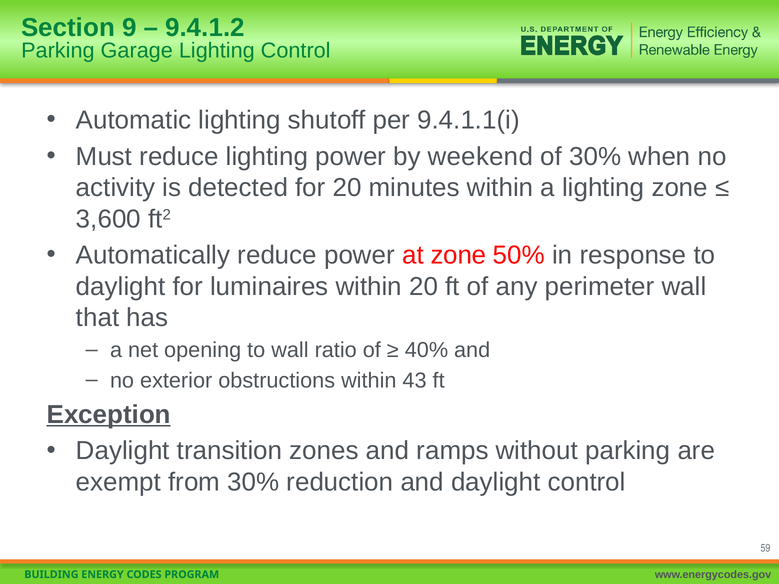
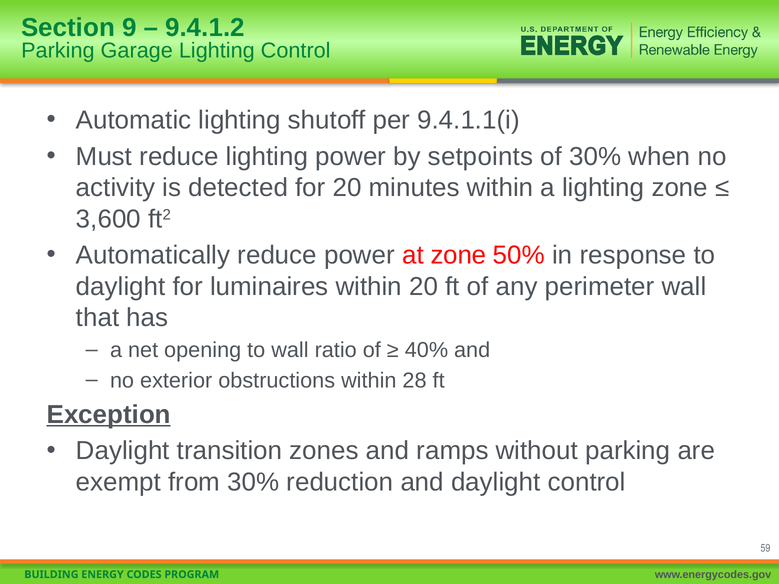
weekend: weekend -> setpoints (480, 157)
43: 43 -> 28 (415, 381)
